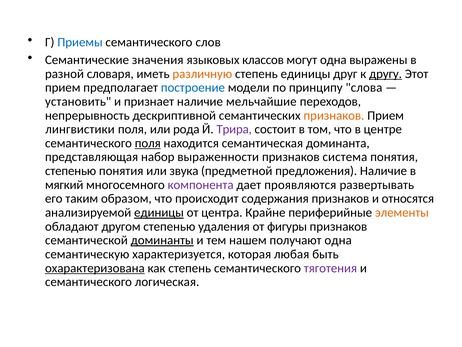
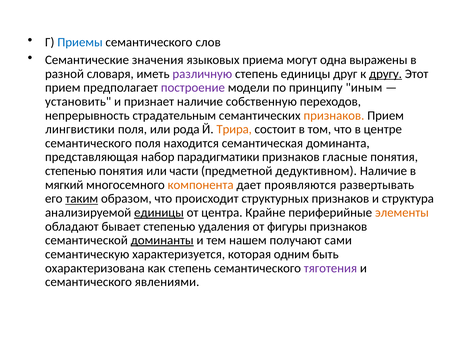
классов: классов -> приема (263, 60)
различную colour: orange -> purple (202, 74)
построение colour: blue -> purple (193, 88)
слова: слова -> иным (364, 88)
мельчайшие: мельчайшие -> собственную (261, 101)
дескриптивной: дескриптивной -> страдательным (174, 115)
Трира colour: purple -> orange (234, 129)
поля underline: present -> none (148, 143)
выраженности: выраженности -> парадигматики (218, 157)
система: система -> гласные (345, 157)
звука: звука -> части (184, 171)
предложения: предложения -> дедуктивном (316, 171)
компонента colour: purple -> orange (201, 185)
таким underline: none -> present (82, 198)
содержания: содержания -> структурных (275, 198)
относятся: относятся -> структура (408, 198)
другом: другом -> бывает (121, 226)
получают одна: одна -> сами (338, 240)
любая: любая -> одним (292, 254)
охарактеризована underline: present -> none (95, 268)
логическая: логическая -> явлениями (167, 282)
